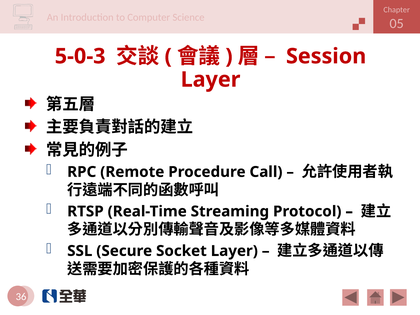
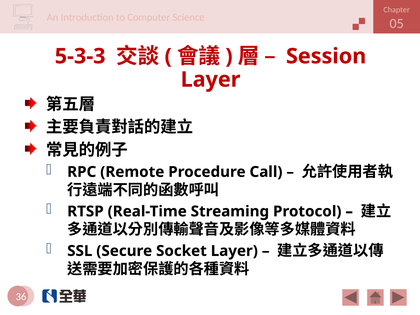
5-0-3: 5-0-3 -> 5-3-3 (80, 56)
